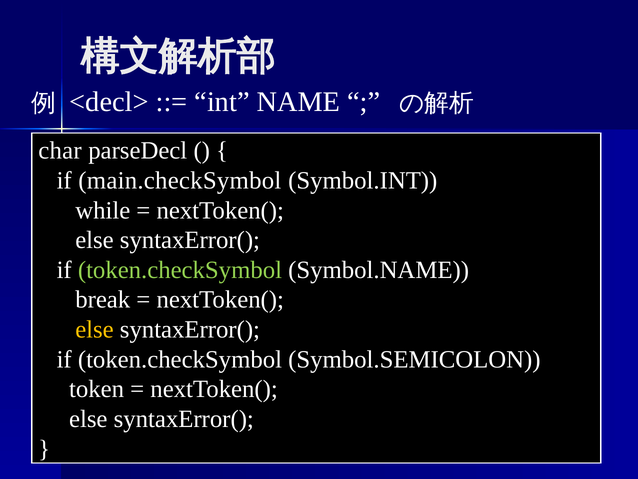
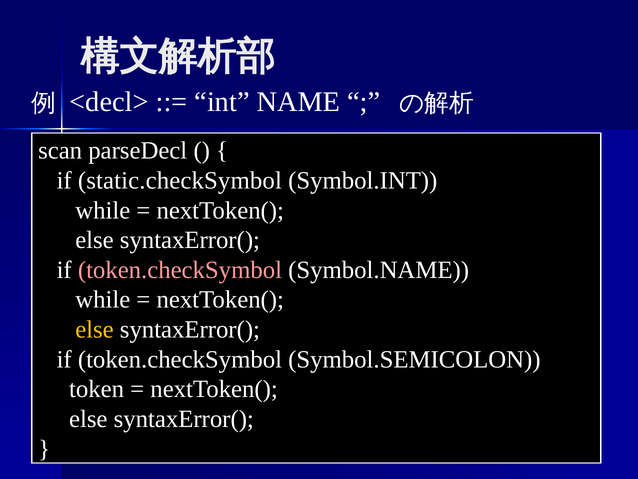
char: char -> scan (60, 151)
main.checkSymbol: main.checkSymbol -> static.checkSymbol (180, 180)
token.checkSymbol colour: light green -> pink (180, 270)
break: break -> while (103, 299)
